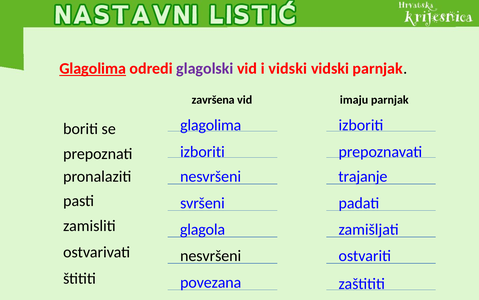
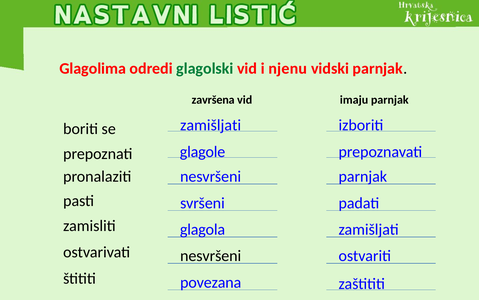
Glagolima underline: present -> none (93, 68)
glagolski colour: purple -> green (205, 68)
i vidski: vidski -> njenu (288, 68)
glagolima: glagolima -> zamišljati (211, 125)
izboriti: izboriti -> glagole (203, 151)
nesvršeni trajanje: trajanje -> parnjak (363, 176)
